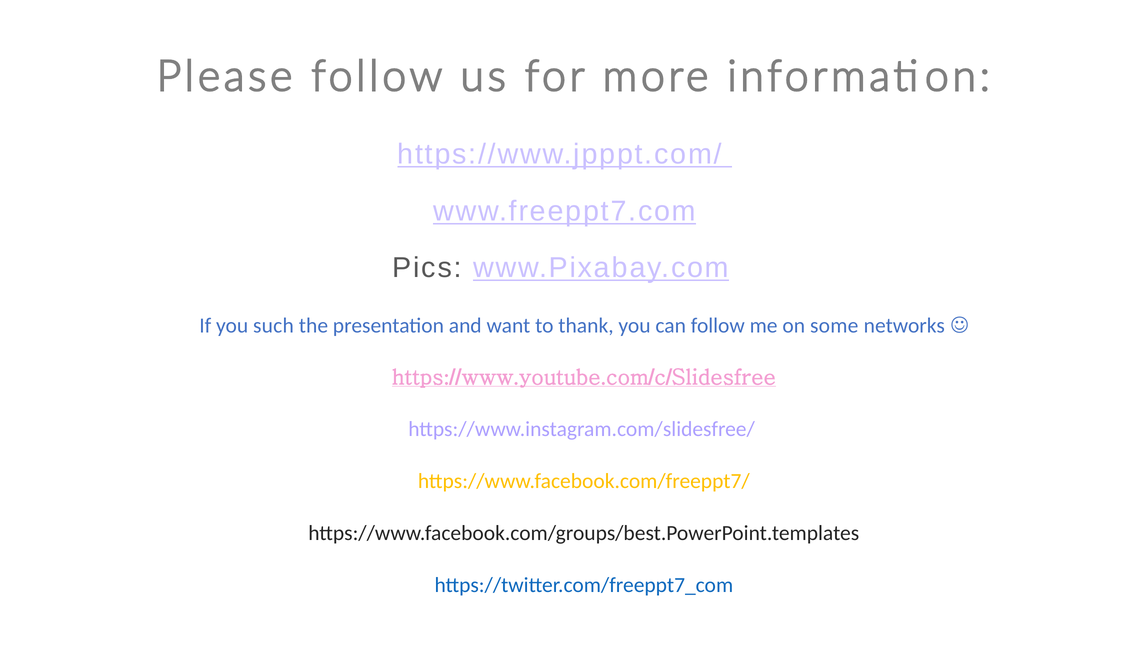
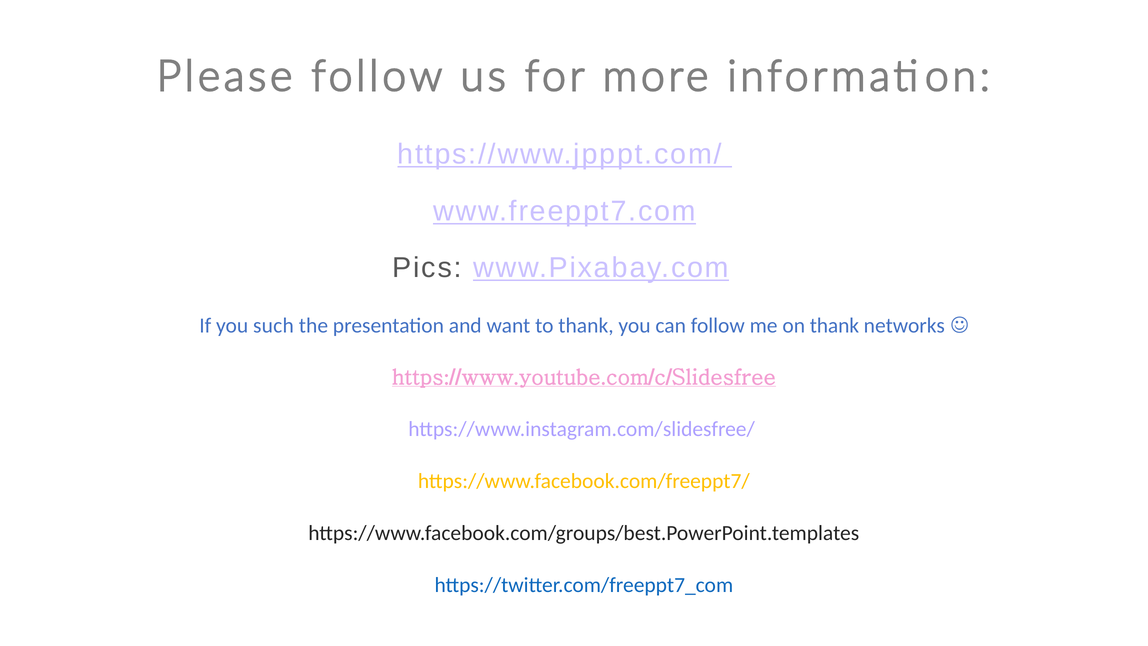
on some: some -> thank (834, 325)
